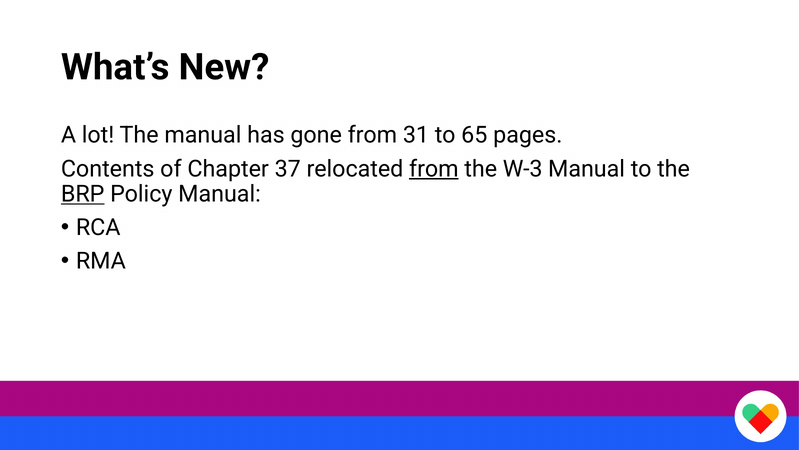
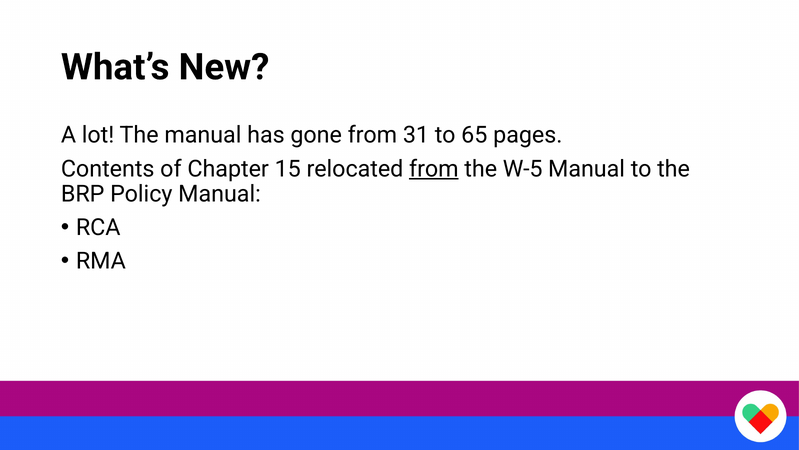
37: 37 -> 15 (288, 169)
W-3: W-3 -> W-5 (523, 169)
BRP underline: present -> none (83, 194)
